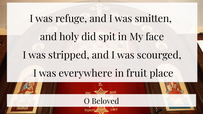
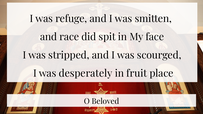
holy: holy -> race (69, 37)
everywhere: everywhere -> desperately (86, 74)
